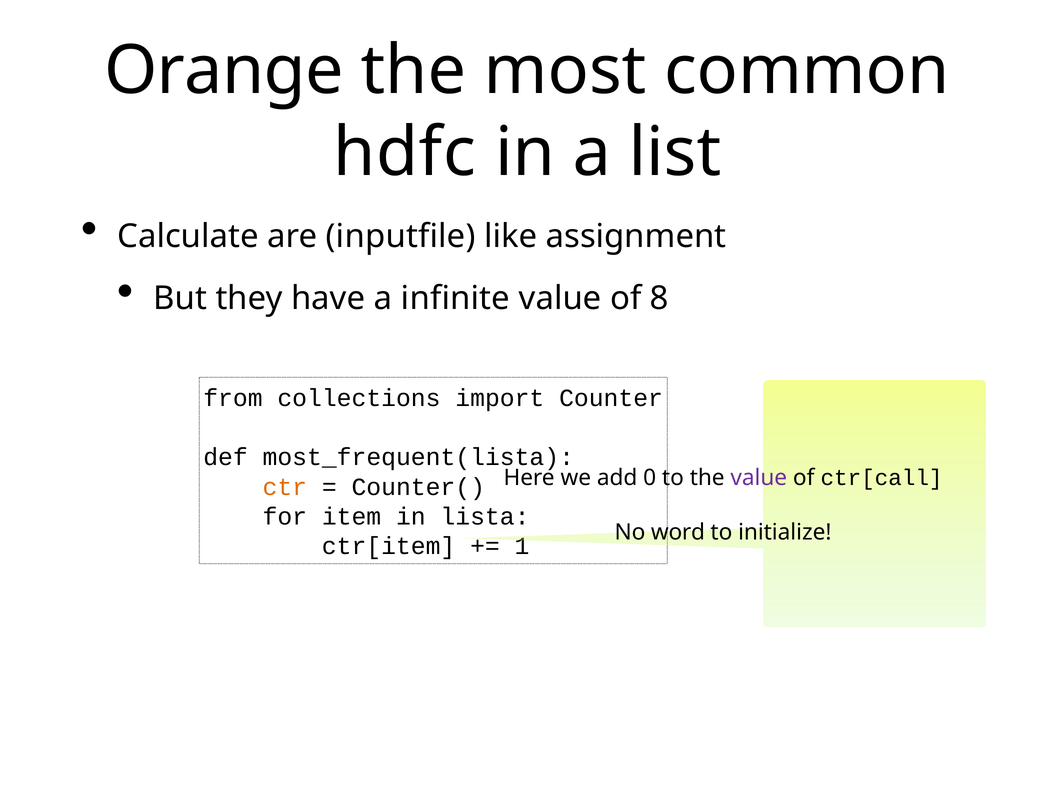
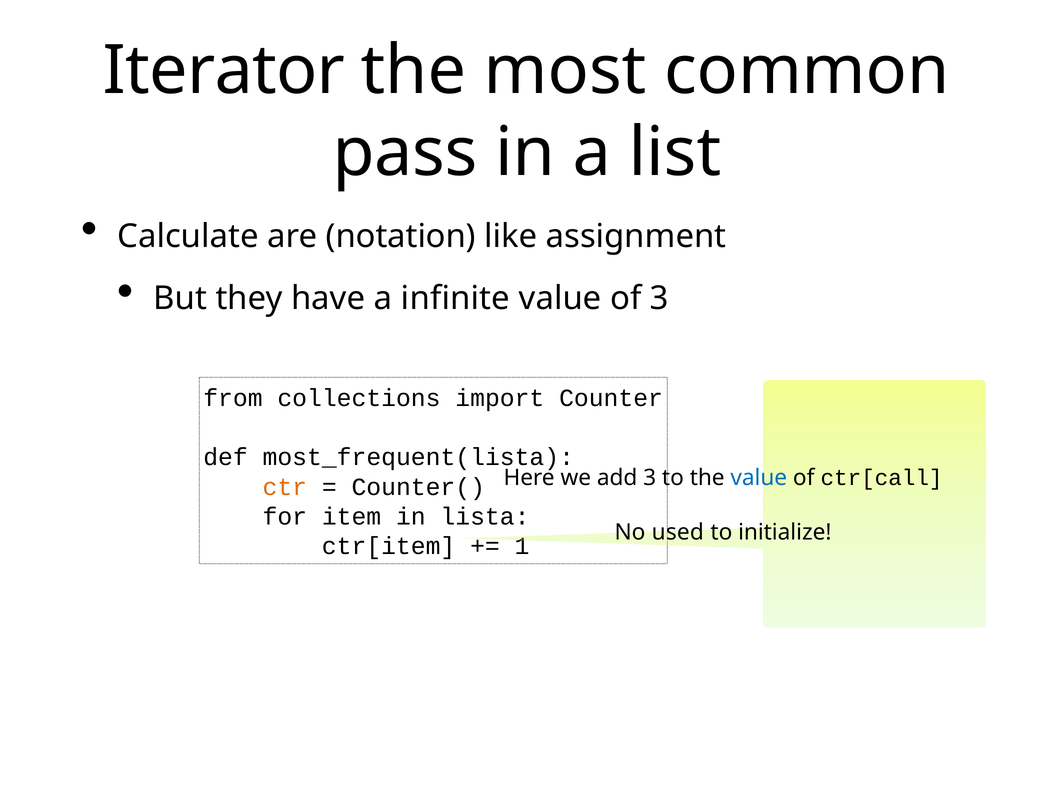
Orange: Orange -> Iterator (224, 70)
hdfc: hdfc -> pass (405, 152)
inputfile: inputfile -> notation (401, 236)
of 8: 8 -> 3 (659, 298)
add 0: 0 -> 3 (650, 478)
value colour: purple -> blue (759, 478)
word: word -> used (678, 532)
